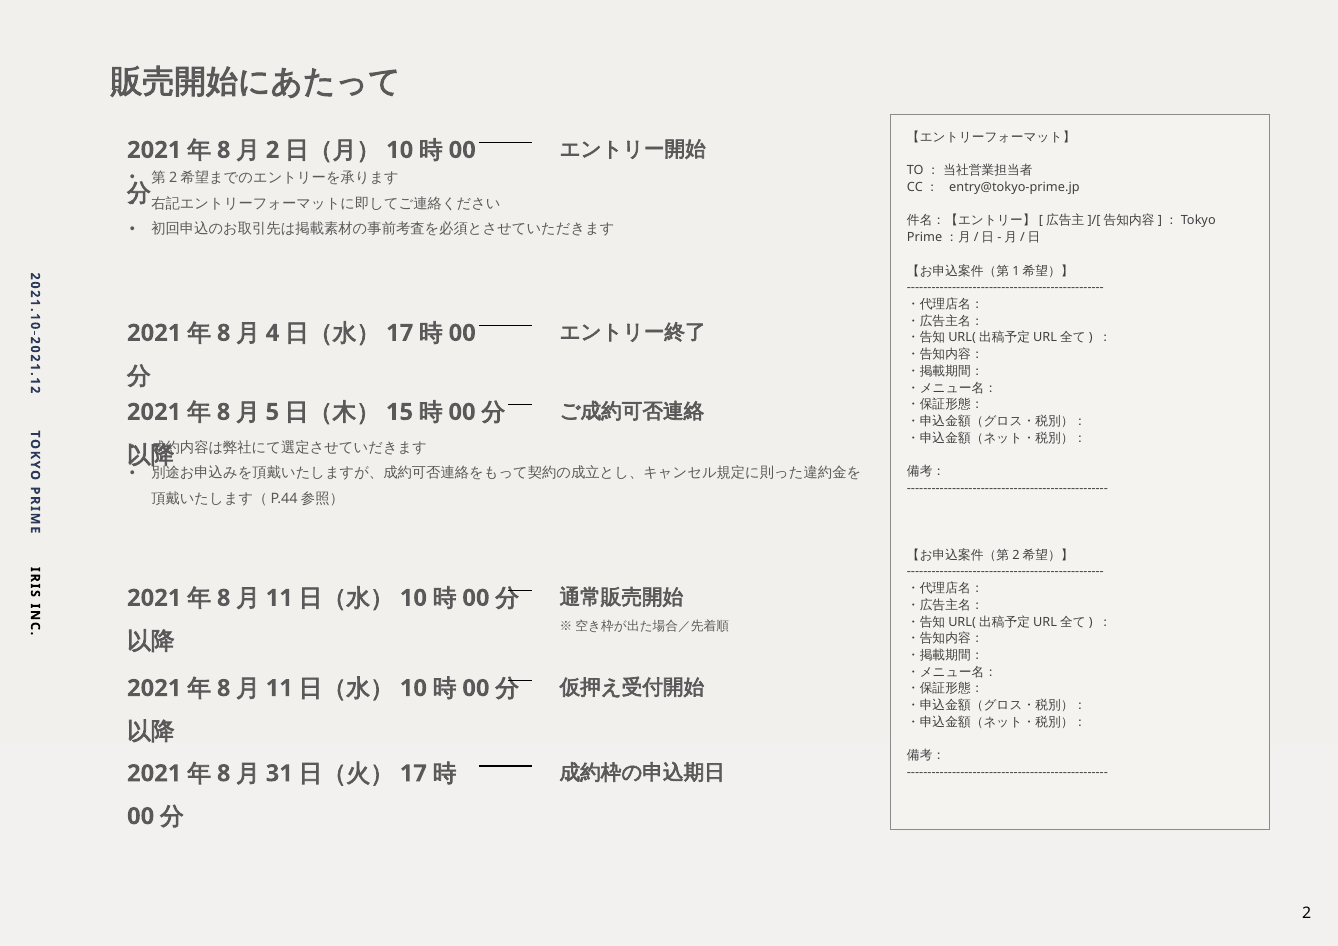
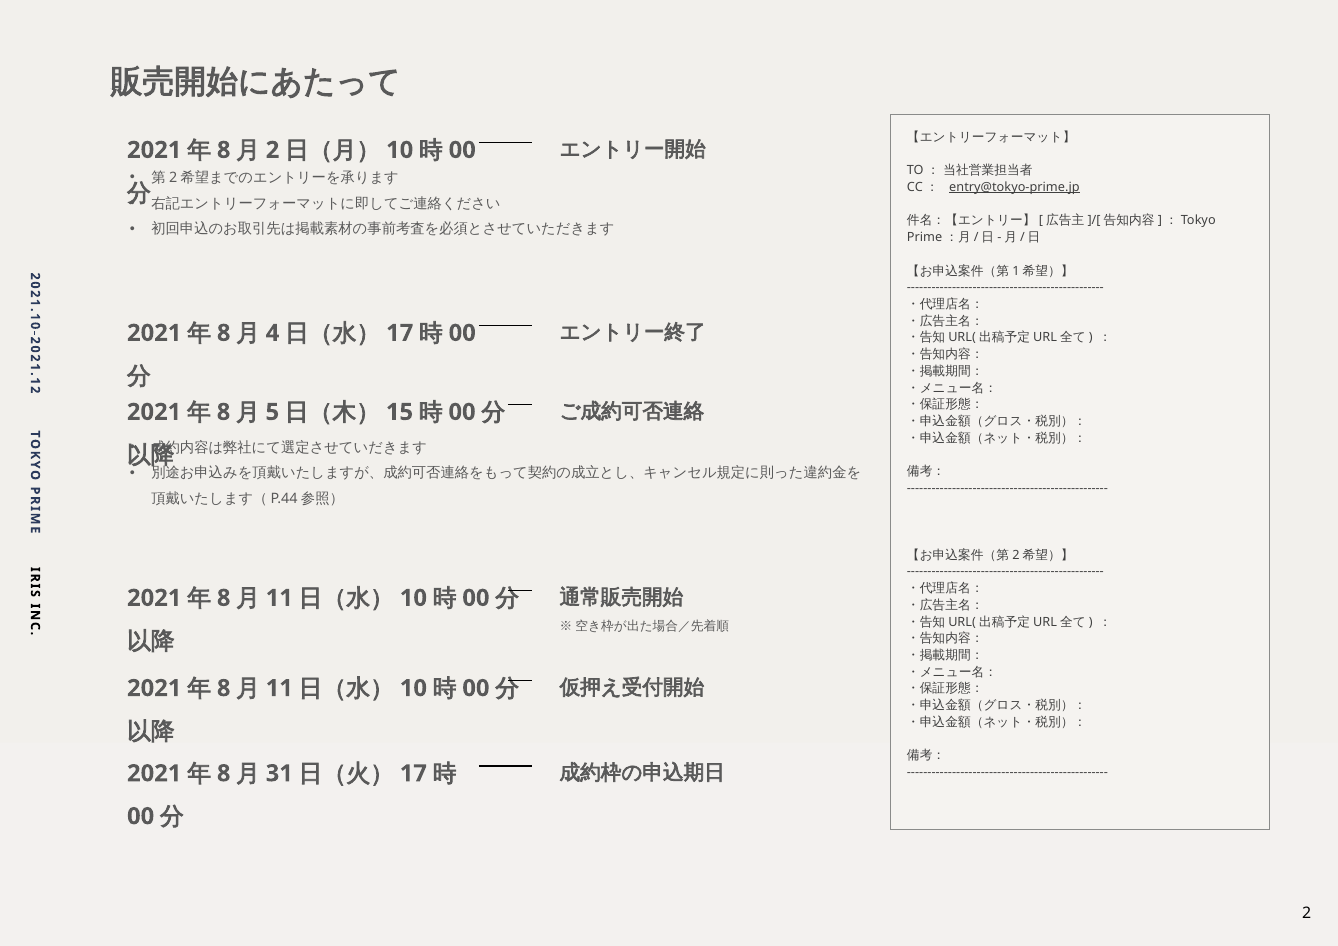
entry@tokyo-prime.jp underline: none -> present (1014, 187)
